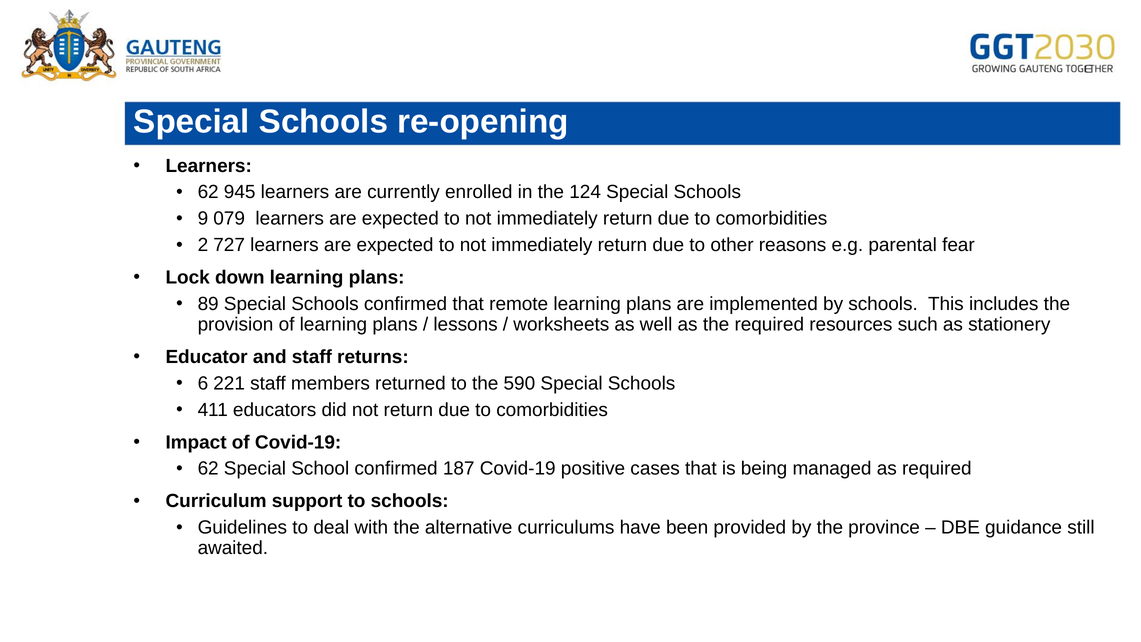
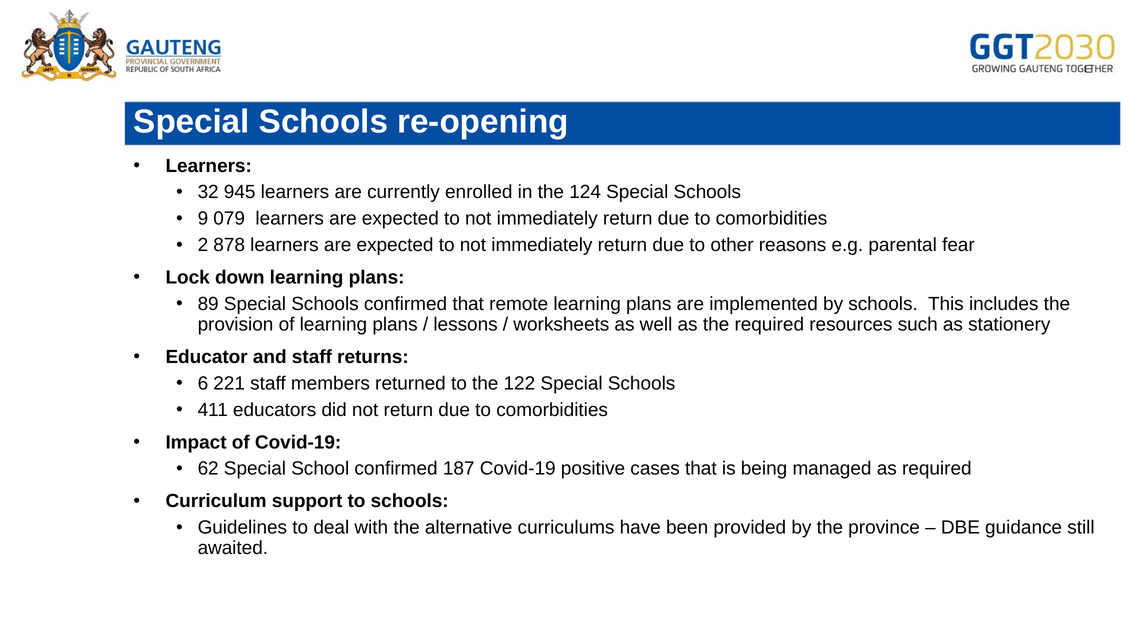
62: 62 -> 32 (208, 192)
727: 727 -> 878 (229, 245)
590: 590 -> 122 (519, 383)
